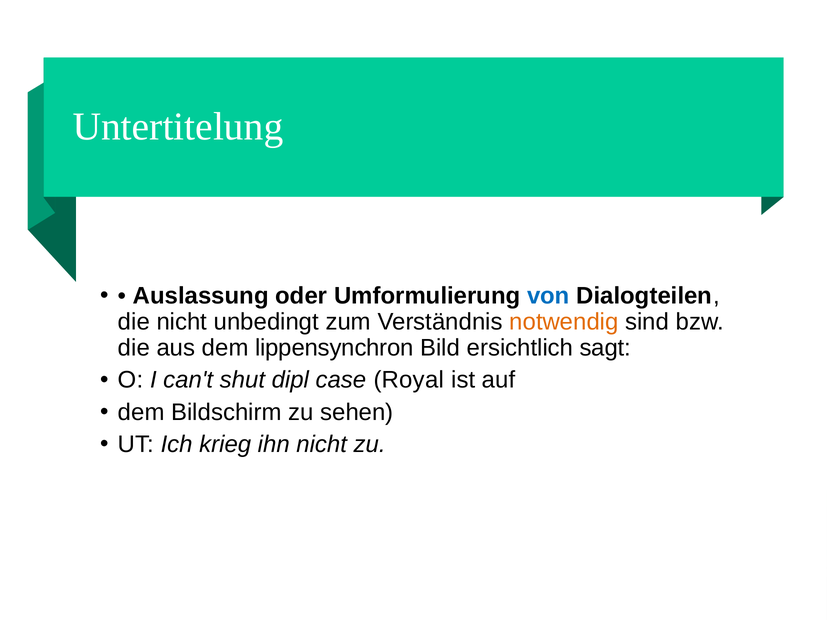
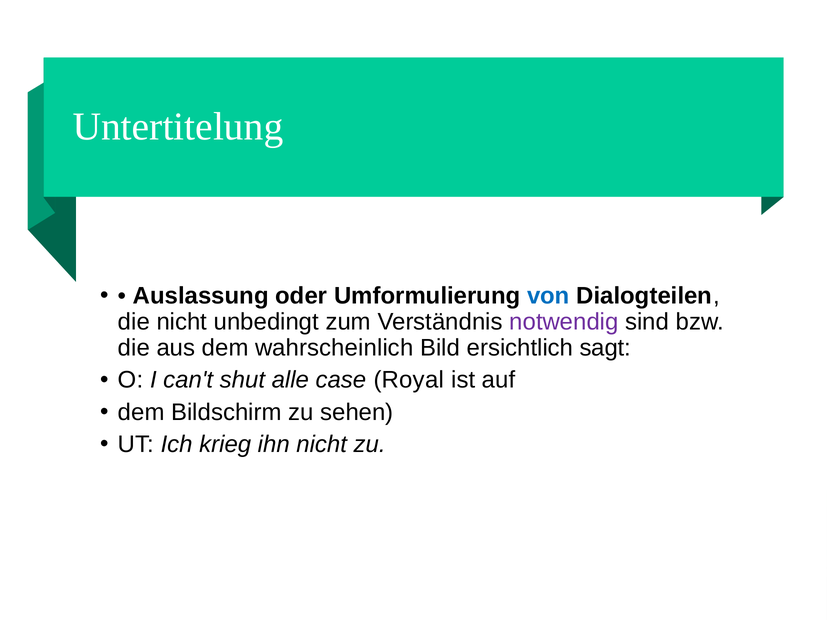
notwendig colour: orange -> purple (564, 322)
lippensynchron: lippensynchron -> wahrscheinlich (334, 348)
dipl: dipl -> alle (290, 380)
